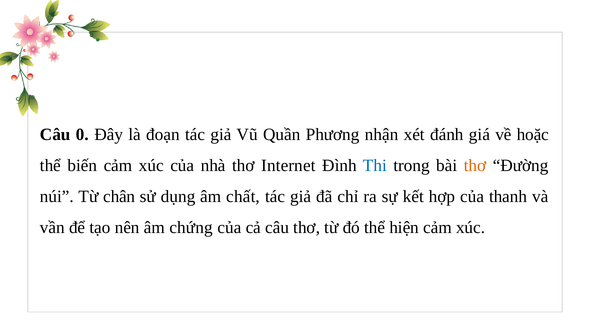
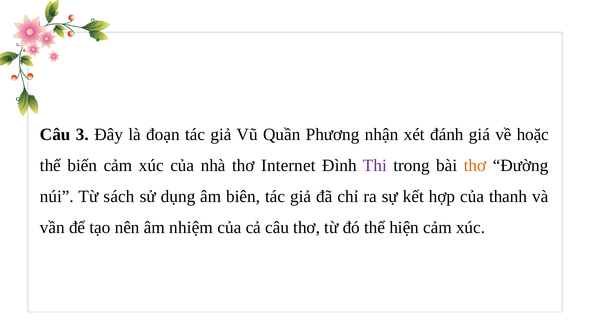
0: 0 -> 3 (82, 134)
Thi colour: blue -> purple (375, 165)
chân: chân -> sách (119, 196)
chất: chất -> biên (243, 196)
chứng: chứng -> nhiệm (191, 227)
